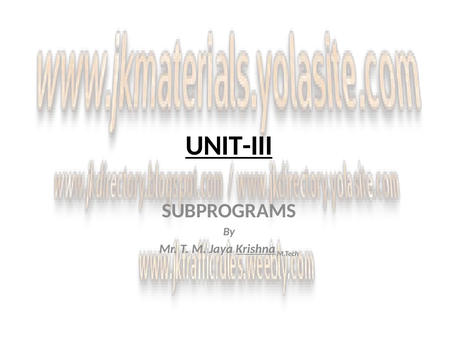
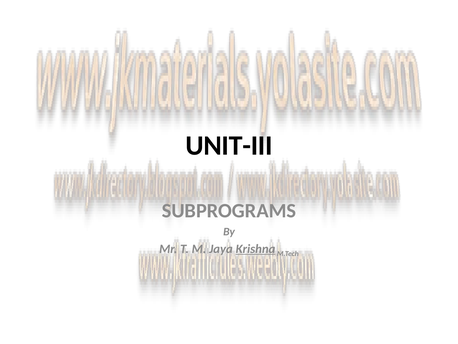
UNIT-III underline: present -> none (229, 145)
